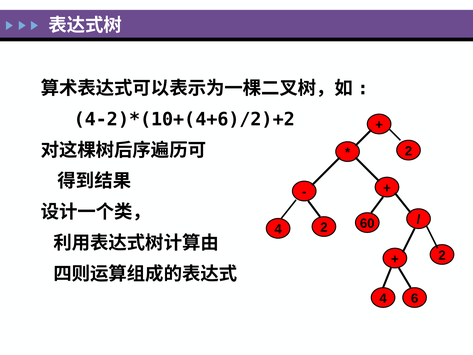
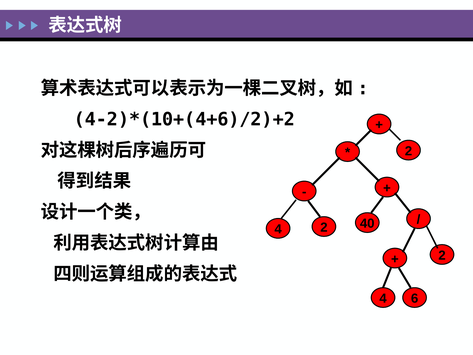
60: 60 -> 40 (367, 223)
